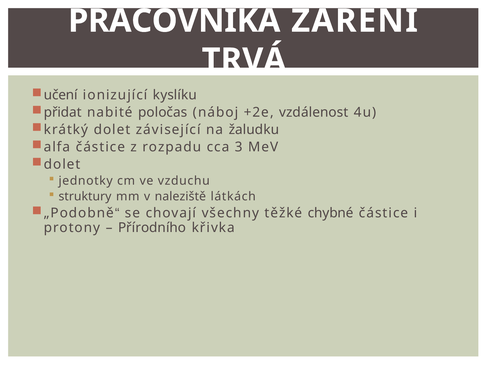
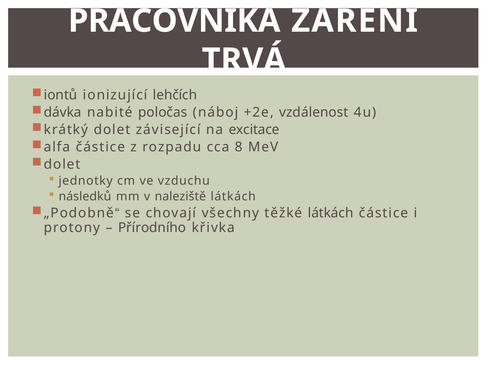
učení: učení -> iontů (61, 95)
kyslíku: kyslíku -> lehčích (175, 95)
přidat: přidat -> dávka (63, 112)
žaludku: žaludku -> excitace (254, 130)
3: 3 -> 8 (239, 147)
struktury: struktury -> následků (85, 196)
těžké chybné: chybné -> látkách (331, 213)
